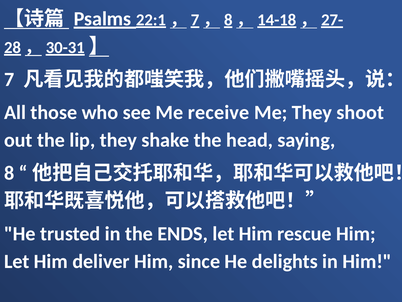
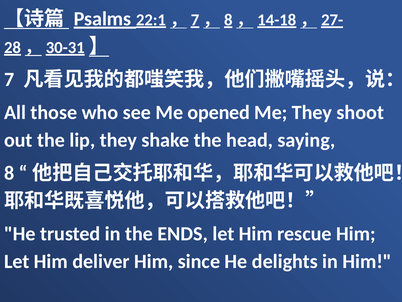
receive: receive -> opened (219, 112)
